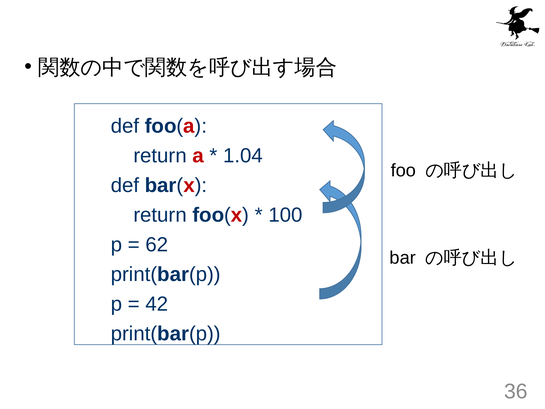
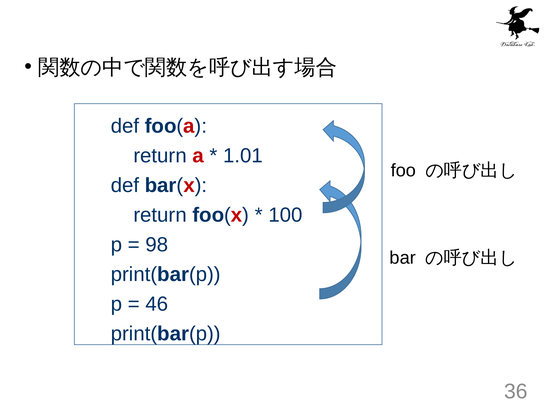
1.04: 1.04 -> 1.01 (243, 156)
62: 62 -> 98 (157, 245)
42: 42 -> 46 (157, 304)
